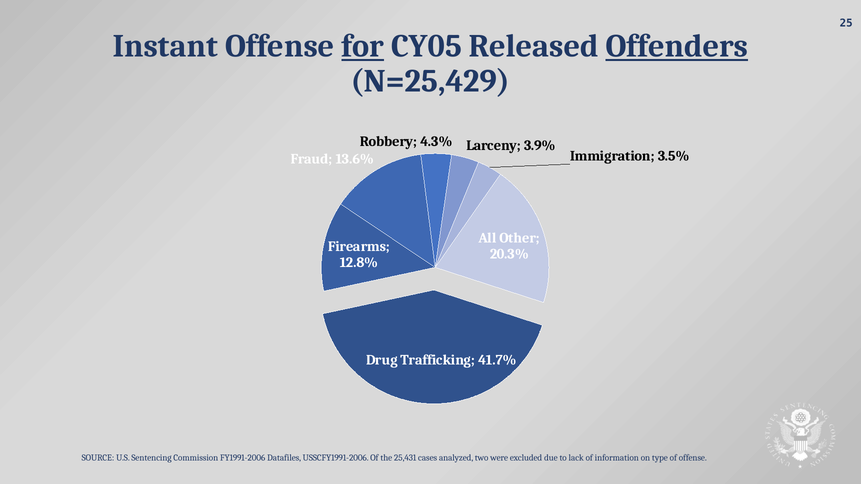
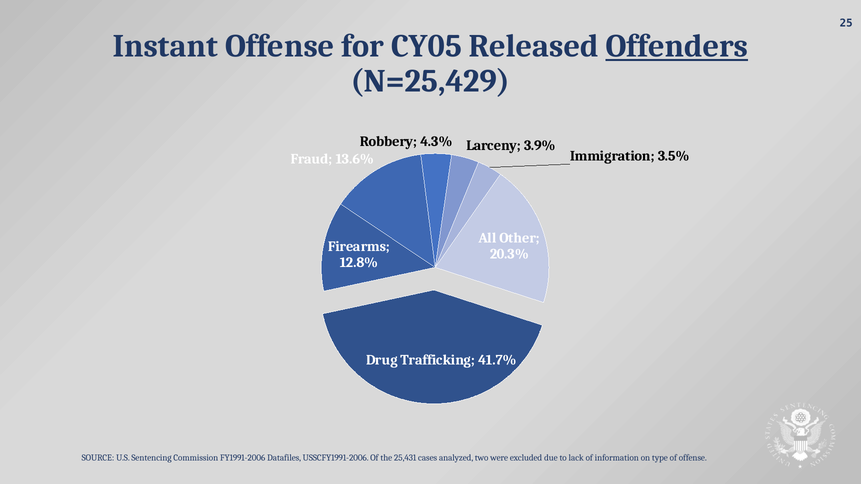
for underline: present -> none (363, 46)
